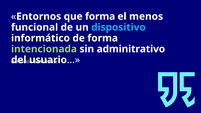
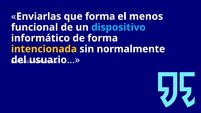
Entornos: Entornos -> Enviarlas (39, 16)
intencionada colour: light green -> yellow (44, 49)
adminitrativo: adminitrativo -> normalmente (131, 49)
